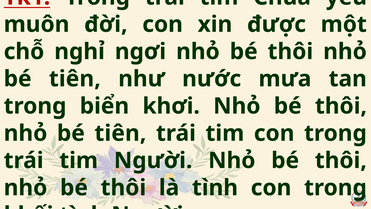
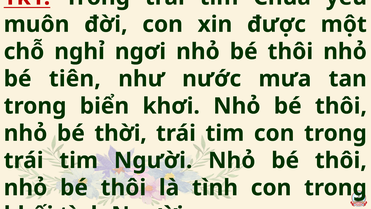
tiên: tiên -> thời (121, 133)
